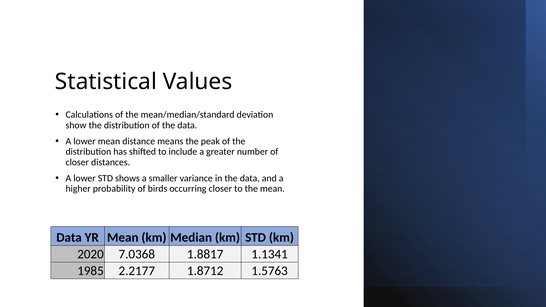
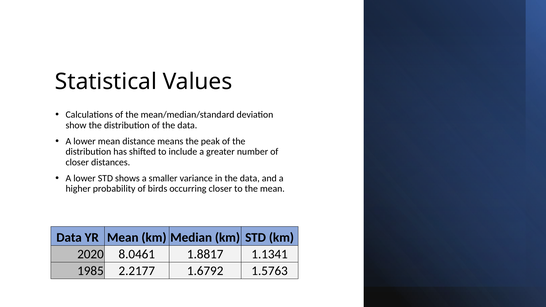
7.0368: 7.0368 -> 8.0461 (137, 254)
1.8712: 1.8712 -> 1.6792 (205, 271)
